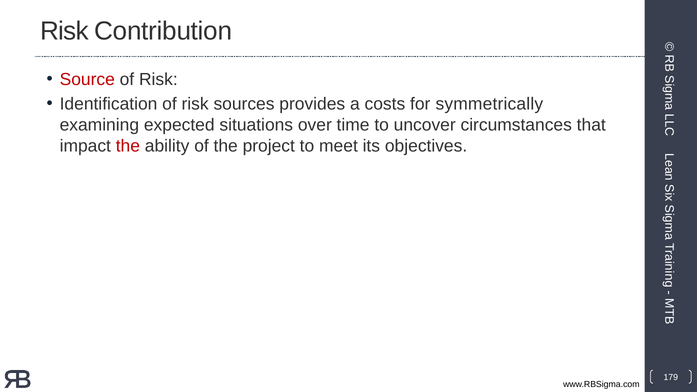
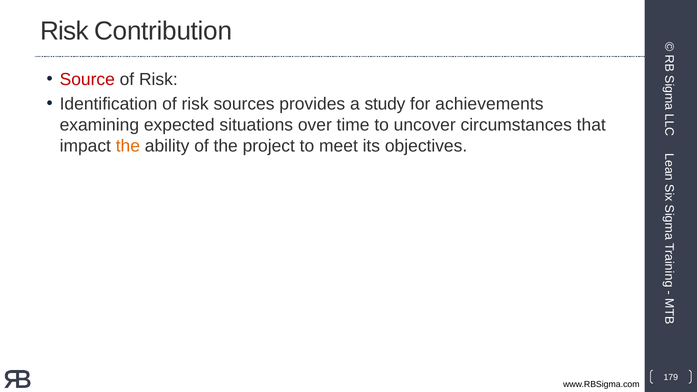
costs: costs -> study (385, 104)
symmetrically: symmetrically -> achievements (489, 104)
the colour: red -> orange (128, 146)
